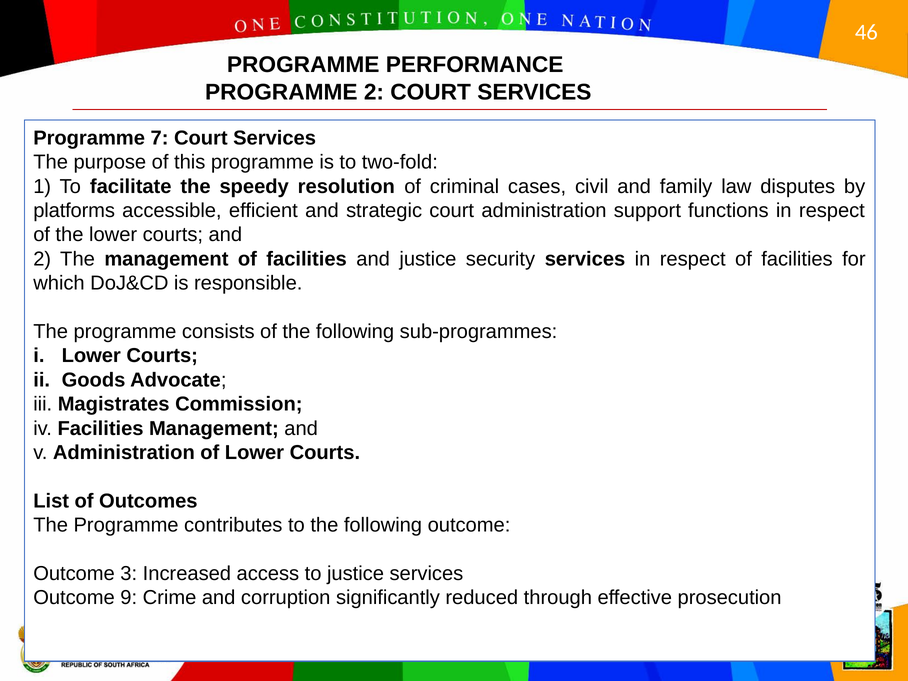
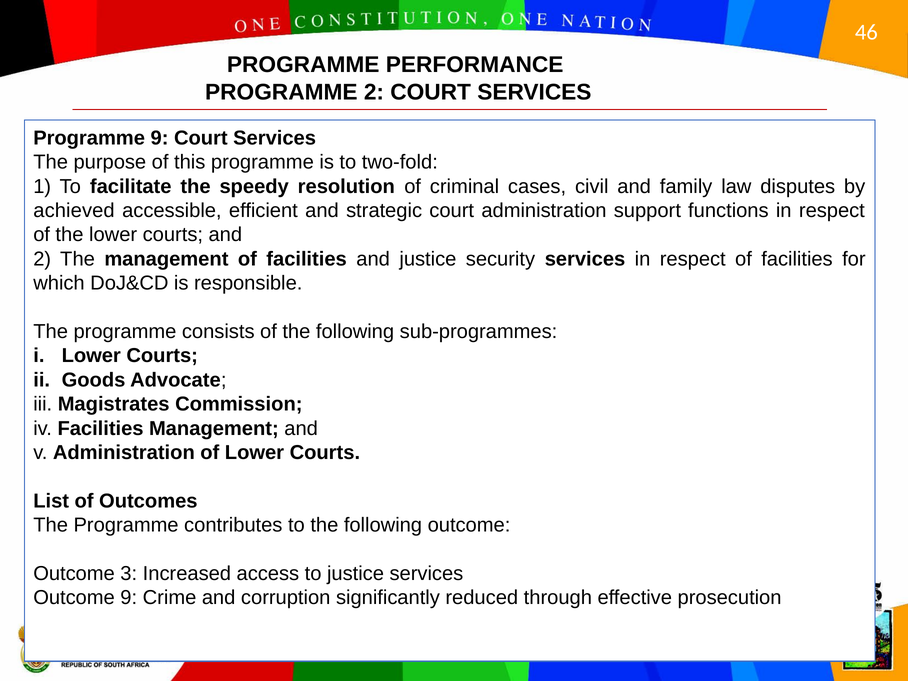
Programme 7: 7 -> 9 (160, 138)
platforms: platforms -> achieved (74, 211)
